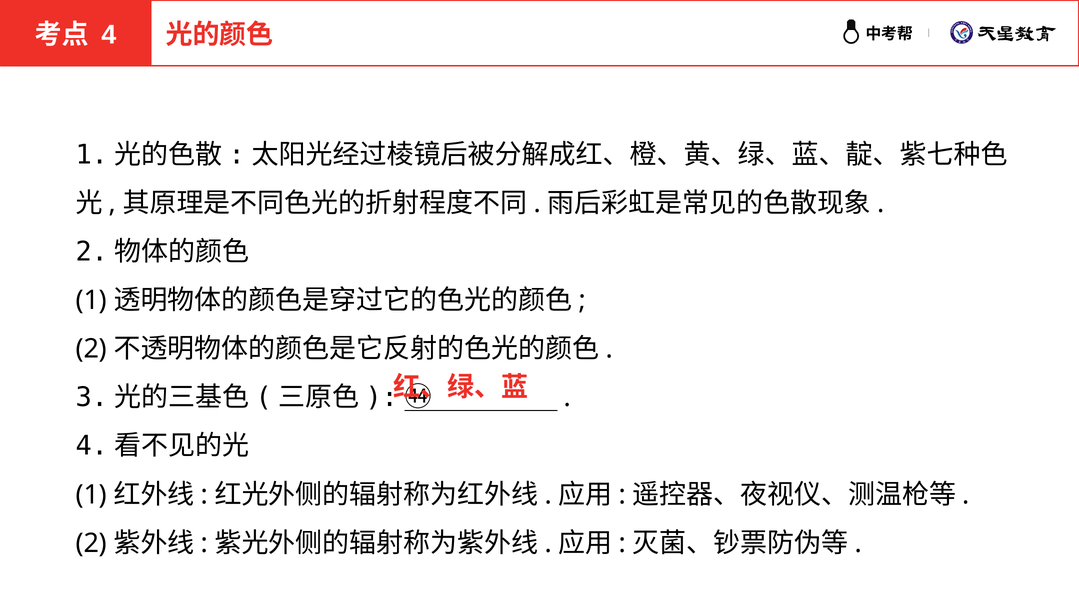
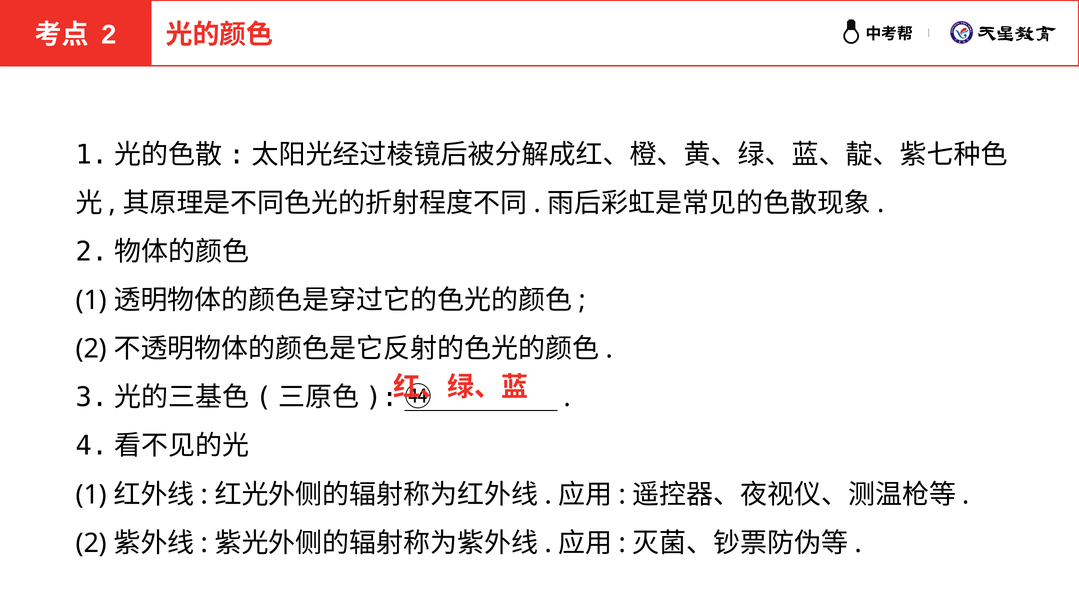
4: 4 -> 2 (109, 35)
